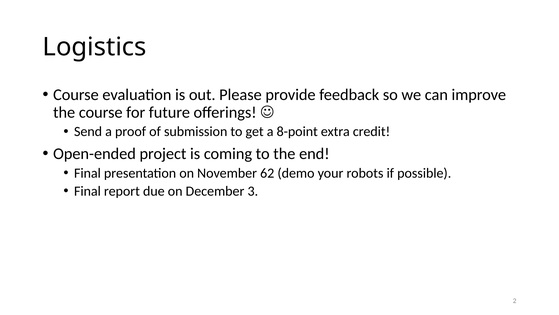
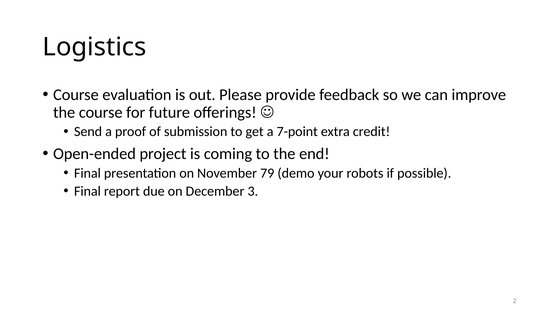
8-point: 8-point -> 7-point (297, 131)
62: 62 -> 79 (267, 173)
